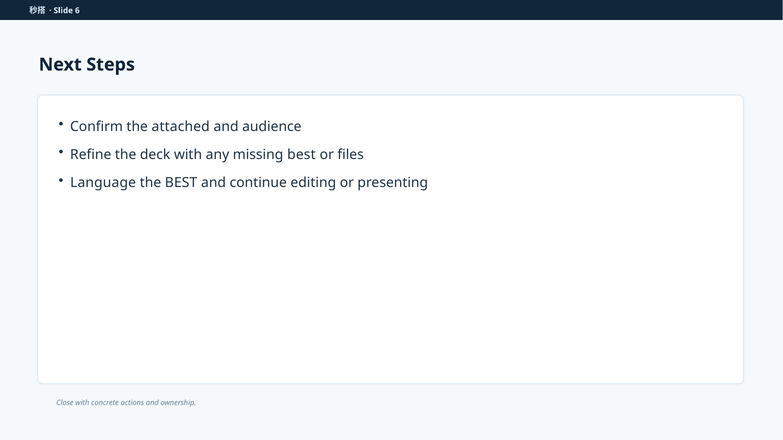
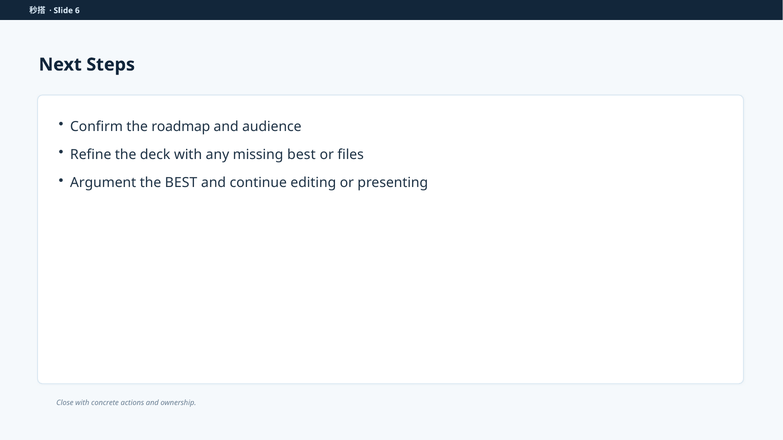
attached: attached -> roadmap (181, 127)
Language: Language -> Argument (103, 183)
